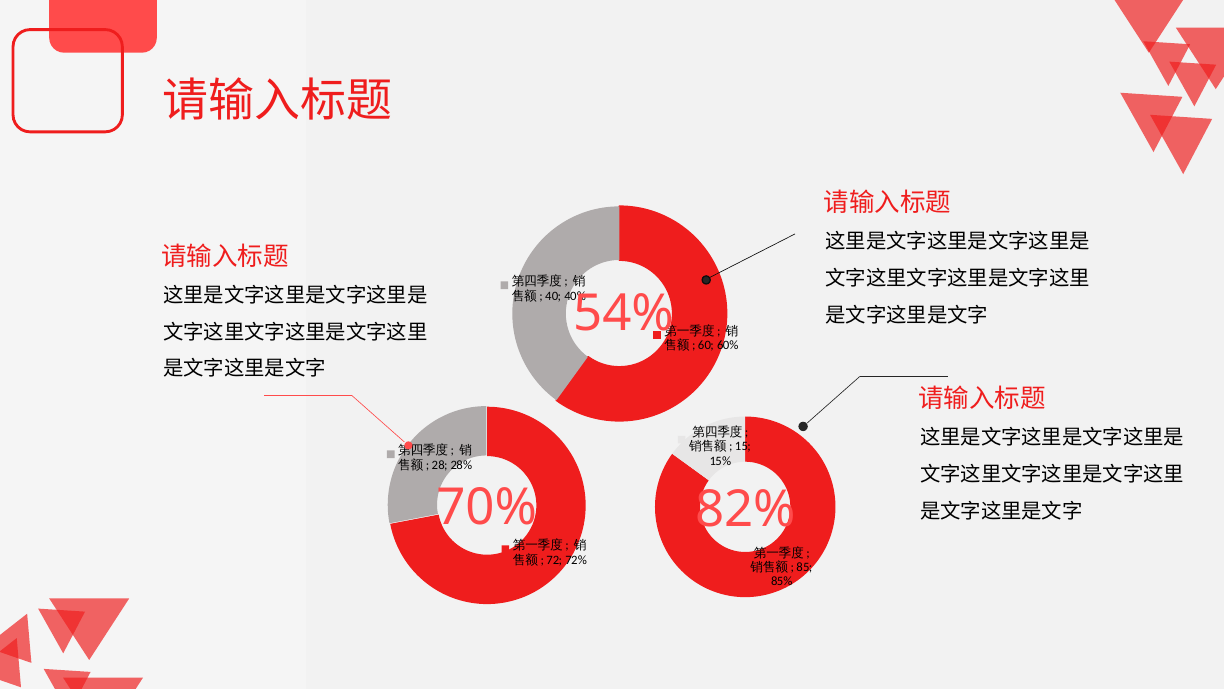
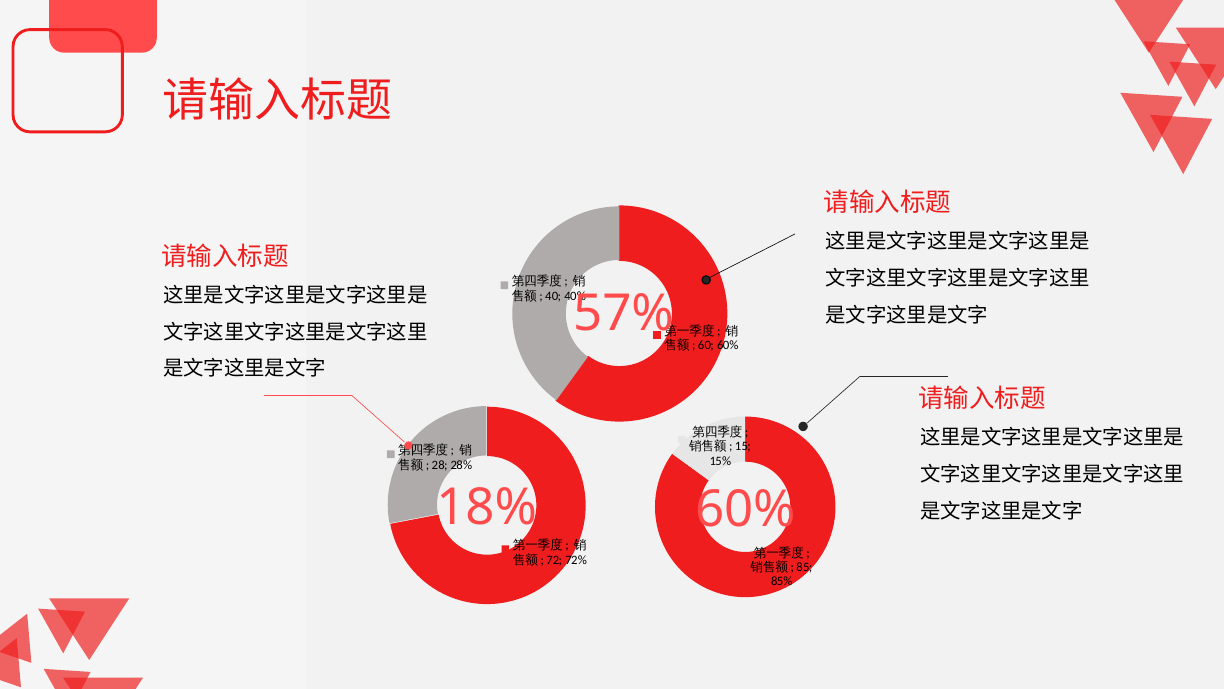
54%: 54% -> 57% (624, 314)
70%: 70% -> 18% (487, 508)
82%: 82% -> 60% (745, 510)
